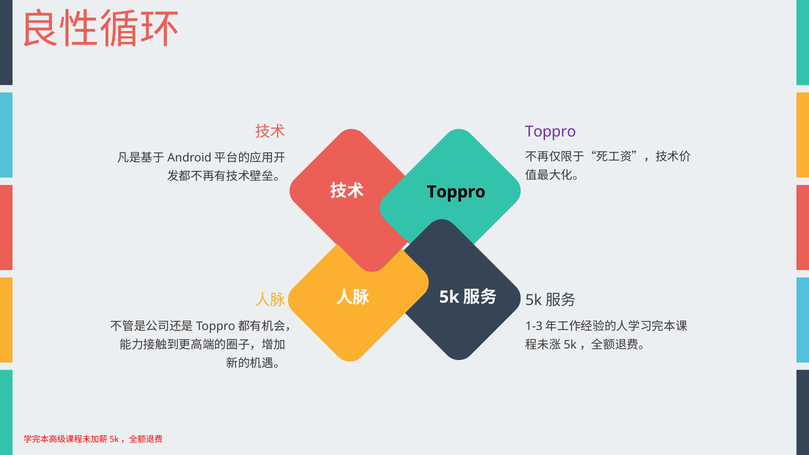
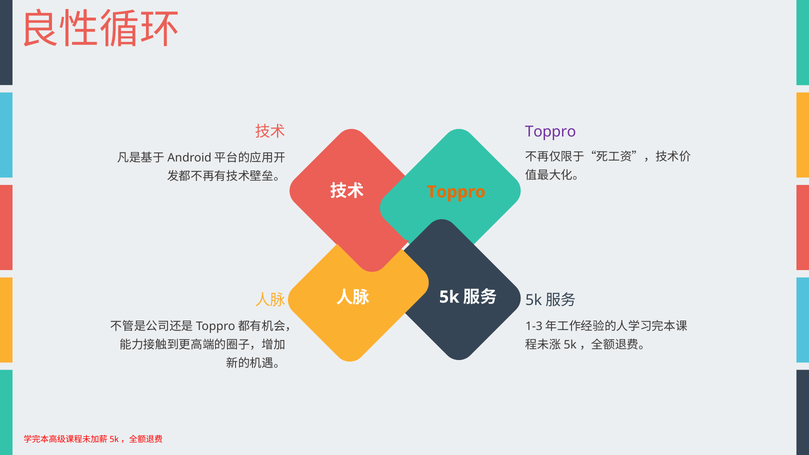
Toppro colour: black -> orange (456, 192)
